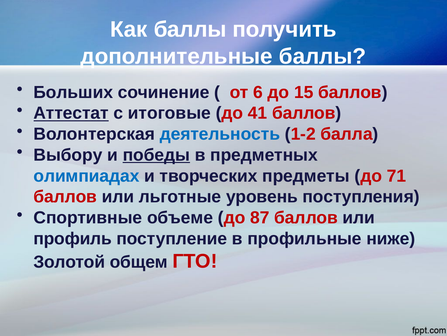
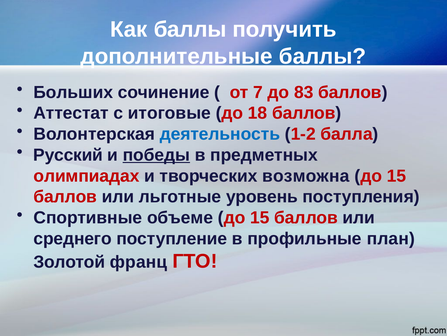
6: 6 -> 7 (258, 92)
15: 15 -> 83 (304, 92)
Аттестат underline: present -> none (71, 113)
41: 41 -> 18 (258, 113)
Выбору: Выбору -> Русский (68, 155)
олимпиадах colour: blue -> red (86, 176)
предметы: предметы -> возможна (306, 176)
71: 71 -> 15 (396, 176)
87: 87 -> 15 (260, 217)
профиль: профиль -> среднего (73, 238)
ниже: ниже -> план (391, 238)
общем: общем -> франц (139, 262)
